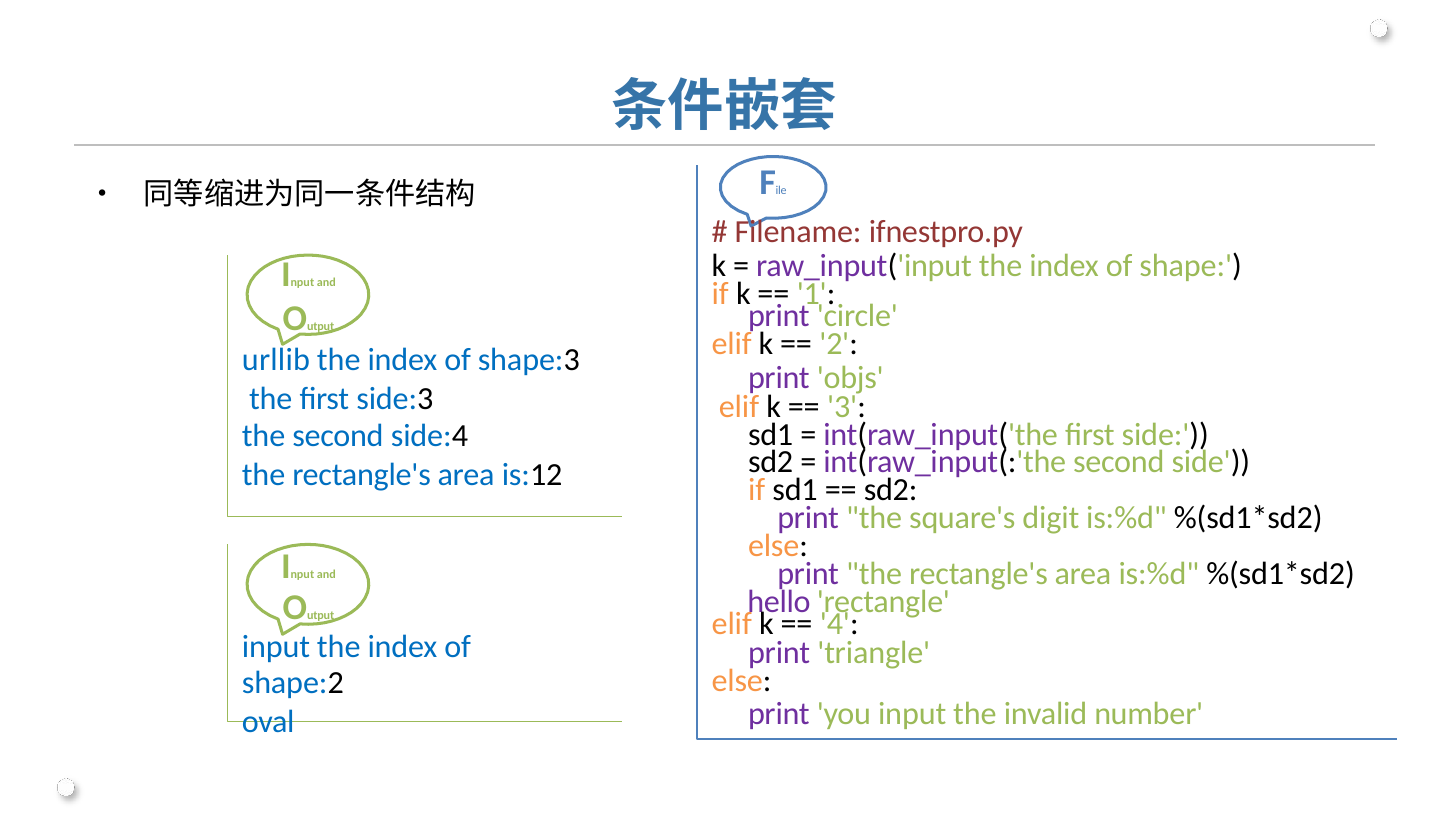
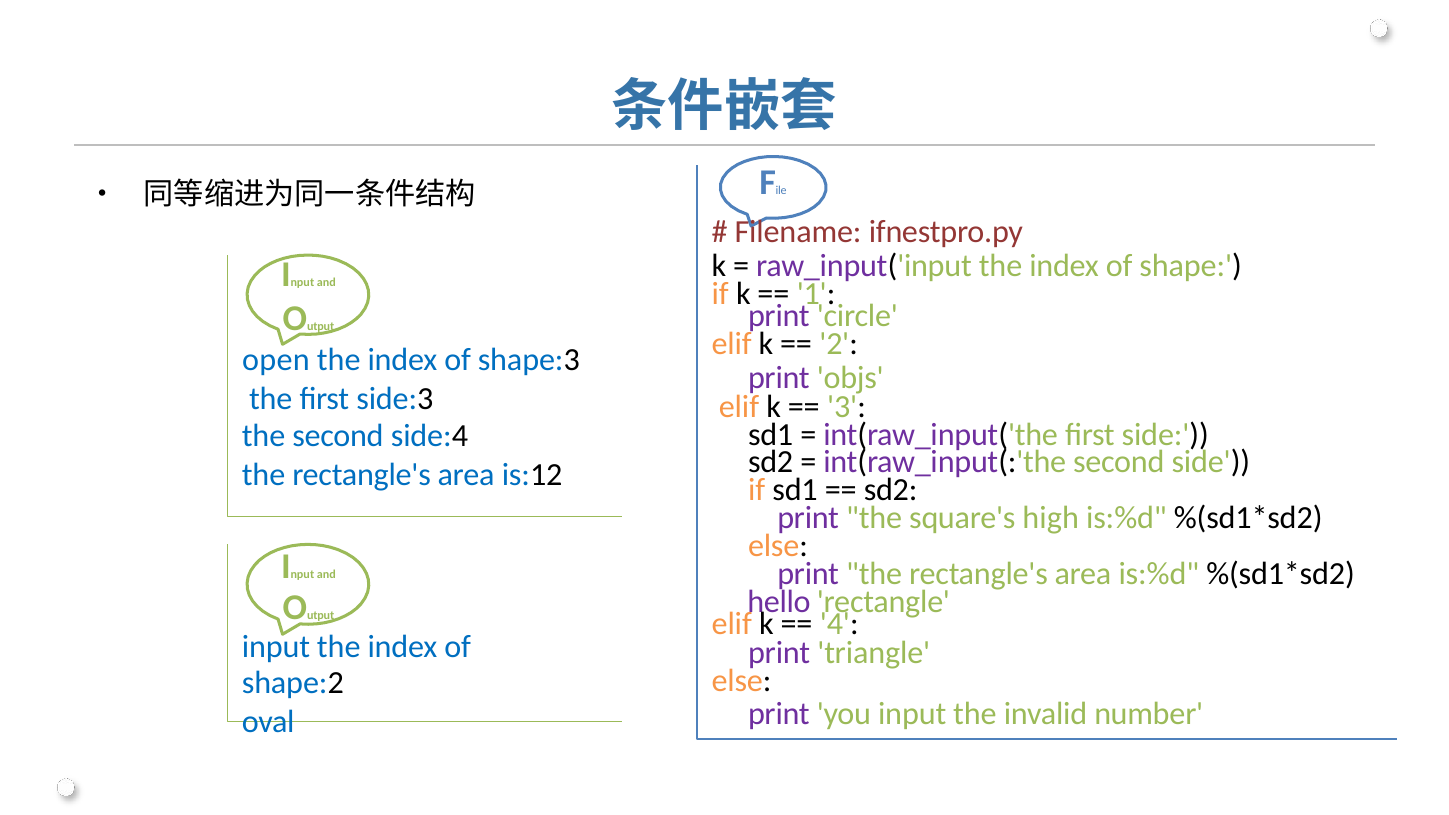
urllib: urllib -> open (276, 360)
digit: digit -> high (1051, 518)
